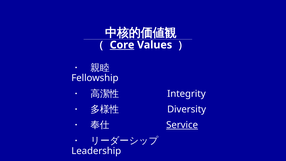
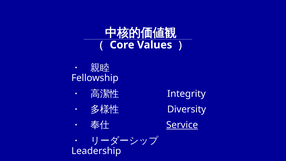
Core underline: present -> none (122, 45)
